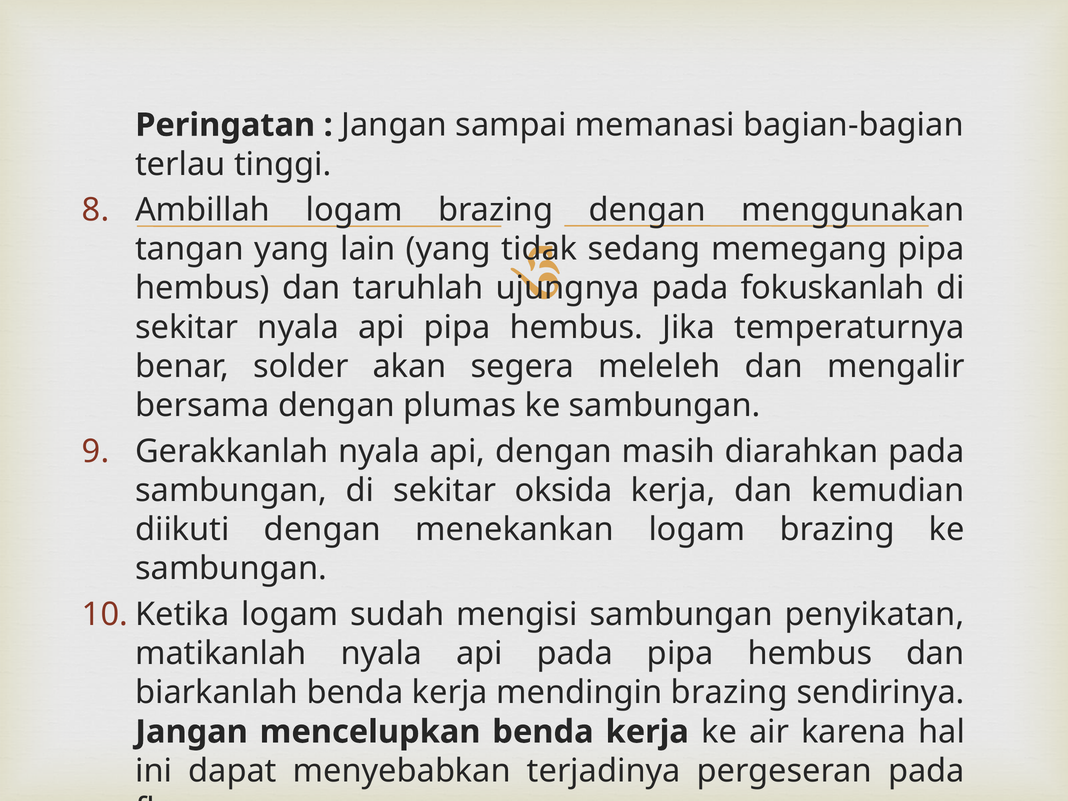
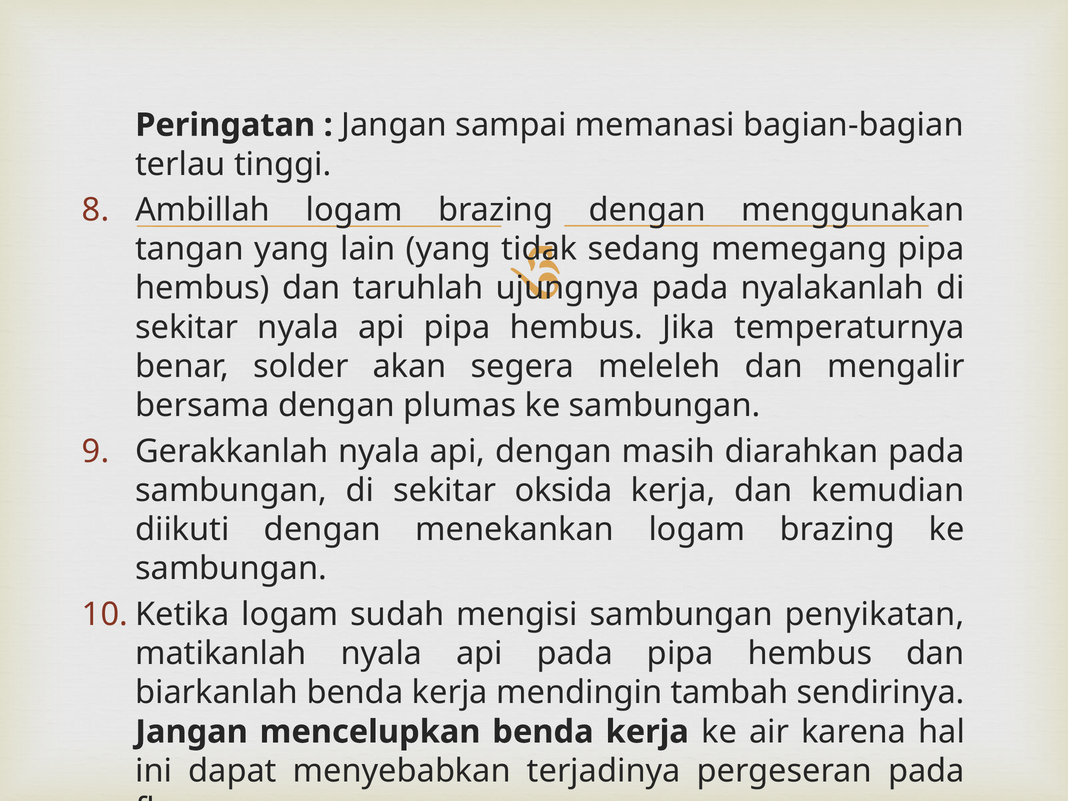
fokuskanlah: fokuskanlah -> nyalakanlah (832, 288)
mendingin brazing: brazing -> tambah (730, 693)
